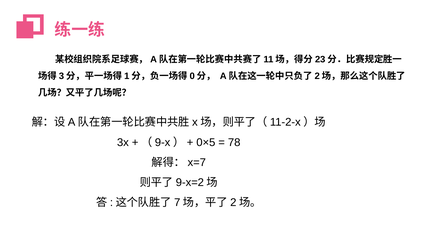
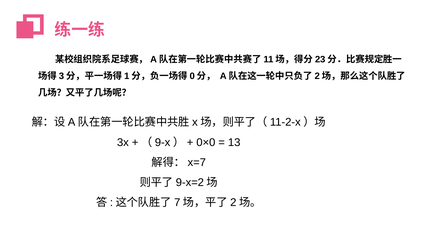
0×5: 0×5 -> 0×0 (206, 142)
78: 78 -> 13 (234, 142)
